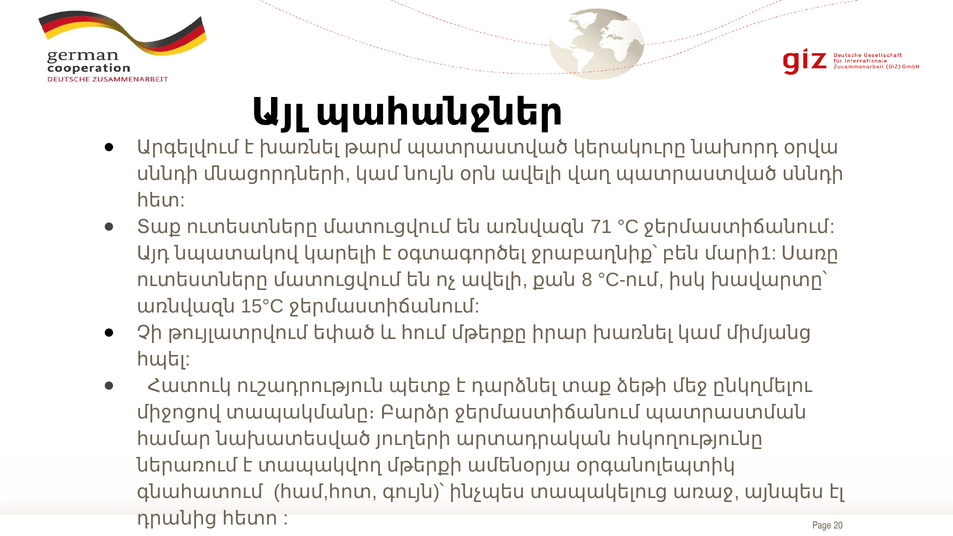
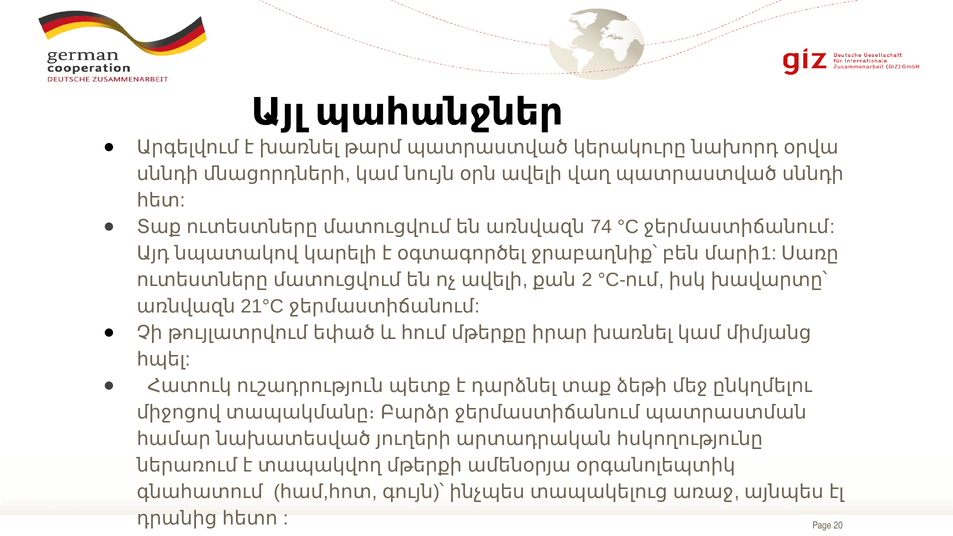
71: 71 -> 74 (601, 227)
8: 8 -> 2 (587, 280)
15°С: 15°С -> 21°С (262, 307)
